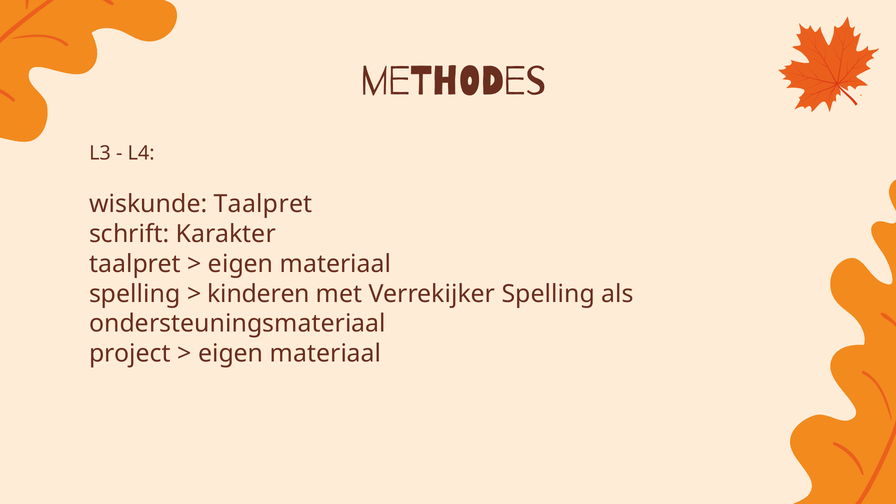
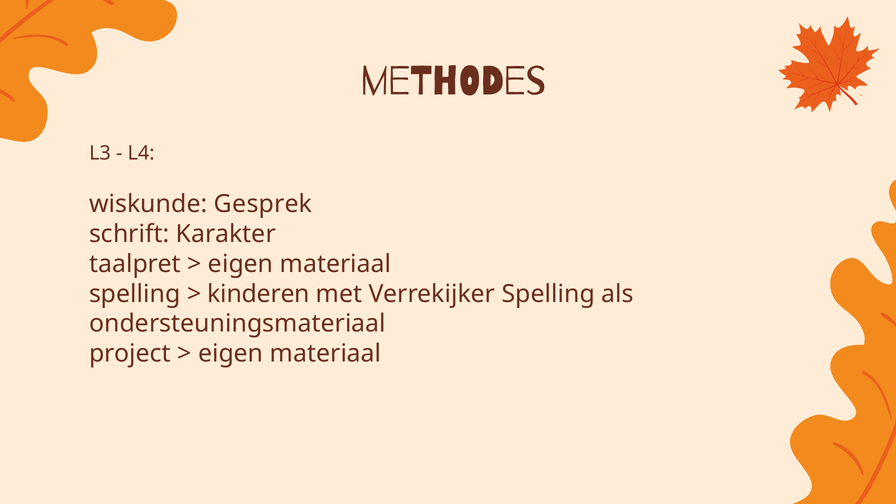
wiskunde Taalpret: Taalpret -> Gesprek (263, 204)
